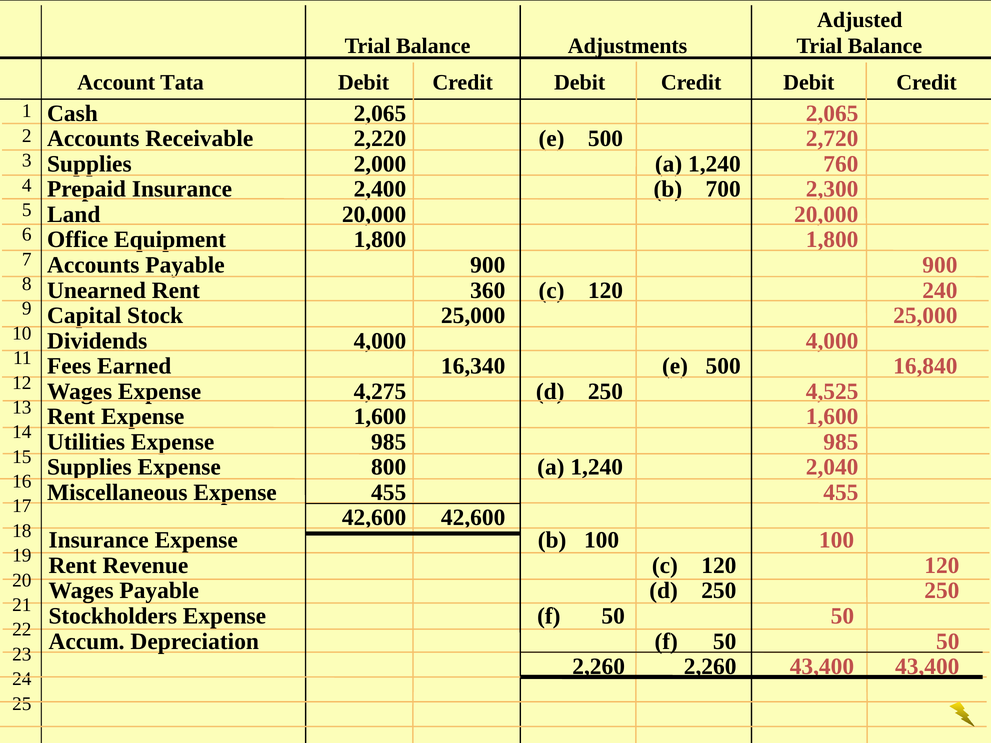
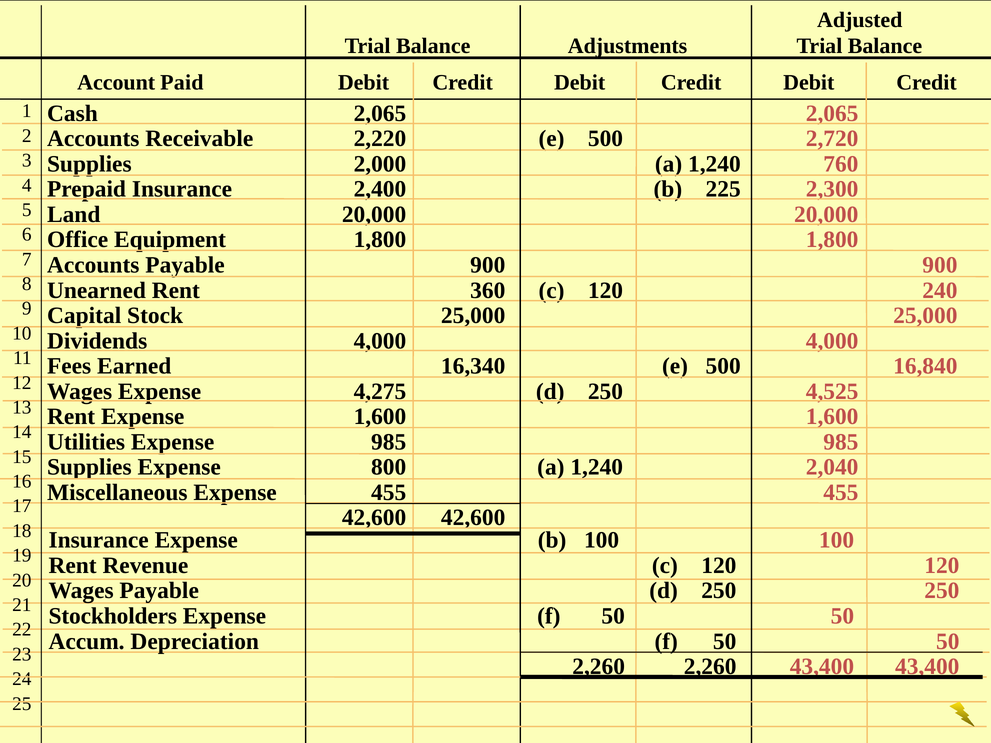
Tata: Tata -> Paid (182, 83)
700: 700 -> 225 (723, 189)
